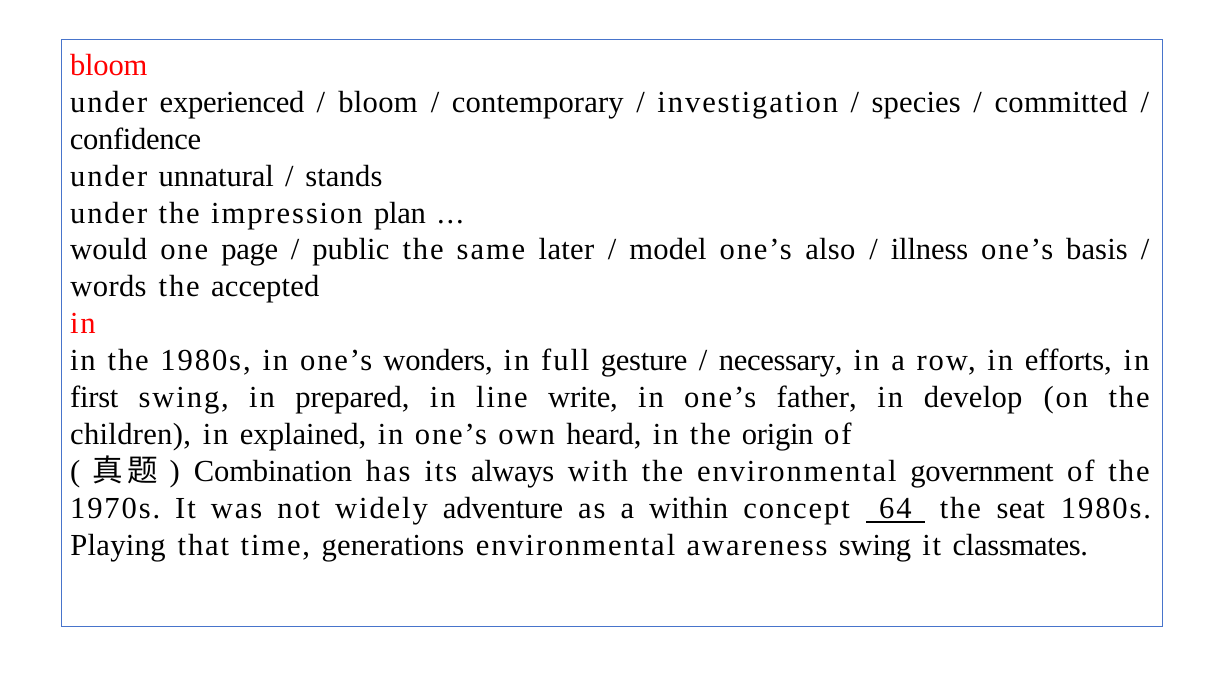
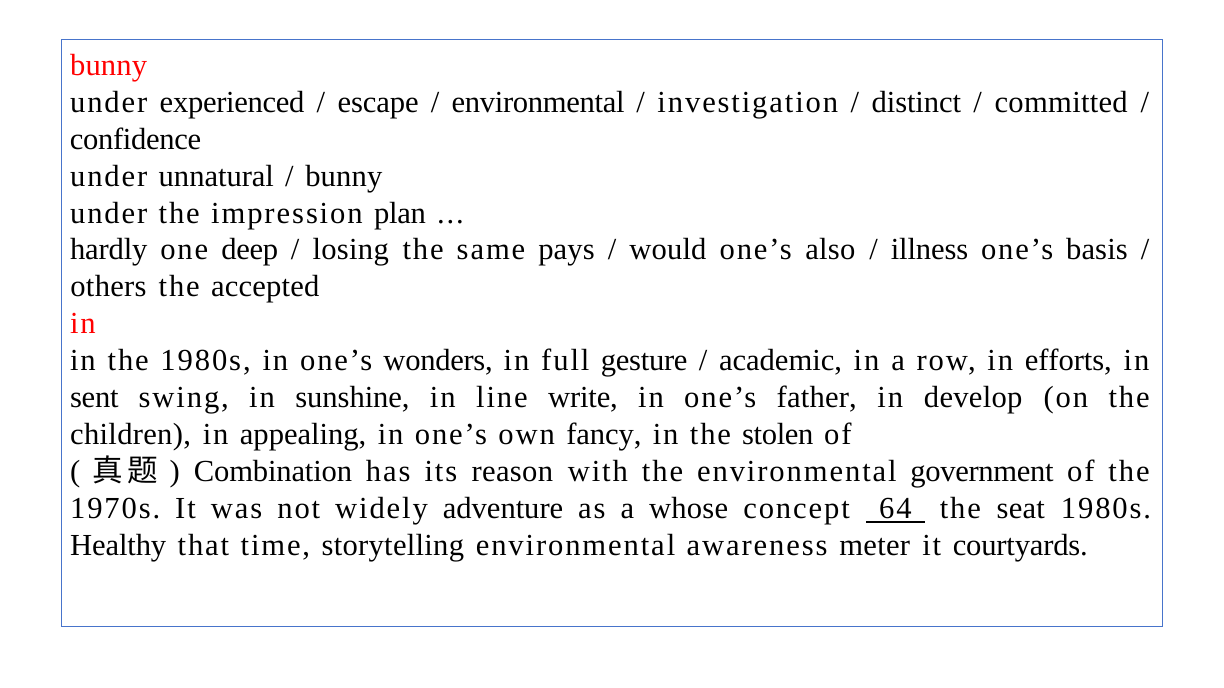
bloom: bloom -> bunny (109, 65)
bloom: bloom -> escape (378, 102)
contemporary: contemporary -> environmental (538, 102)
species: species -> distinct (916, 102)
stands: stands -> bunny (344, 176)
would: would -> hardly (109, 250)
page: page -> deep (250, 250)
public: public -> losing (351, 250)
later: later -> pays (567, 250)
model: model -> would (668, 250)
words: words -> others (109, 287)
necessary: necessary -> academic (780, 361)
first: first -> sent (94, 398)
prepared: prepared -> sunshine (353, 398)
explained: explained -> appealing (303, 435)
heard: heard -> fancy (604, 435)
origin: origin -> stolen (778, 435)
always: always -> reason (512, 472)
within: within -> whose (689, 509)
Playing: Playing -> Healthy (118, 546)
generations: generations -> storytelling (393, 546)
awareness swing: swing -> meter (875, 546)
classmates: classmates -> courtyards (1020, 546)
